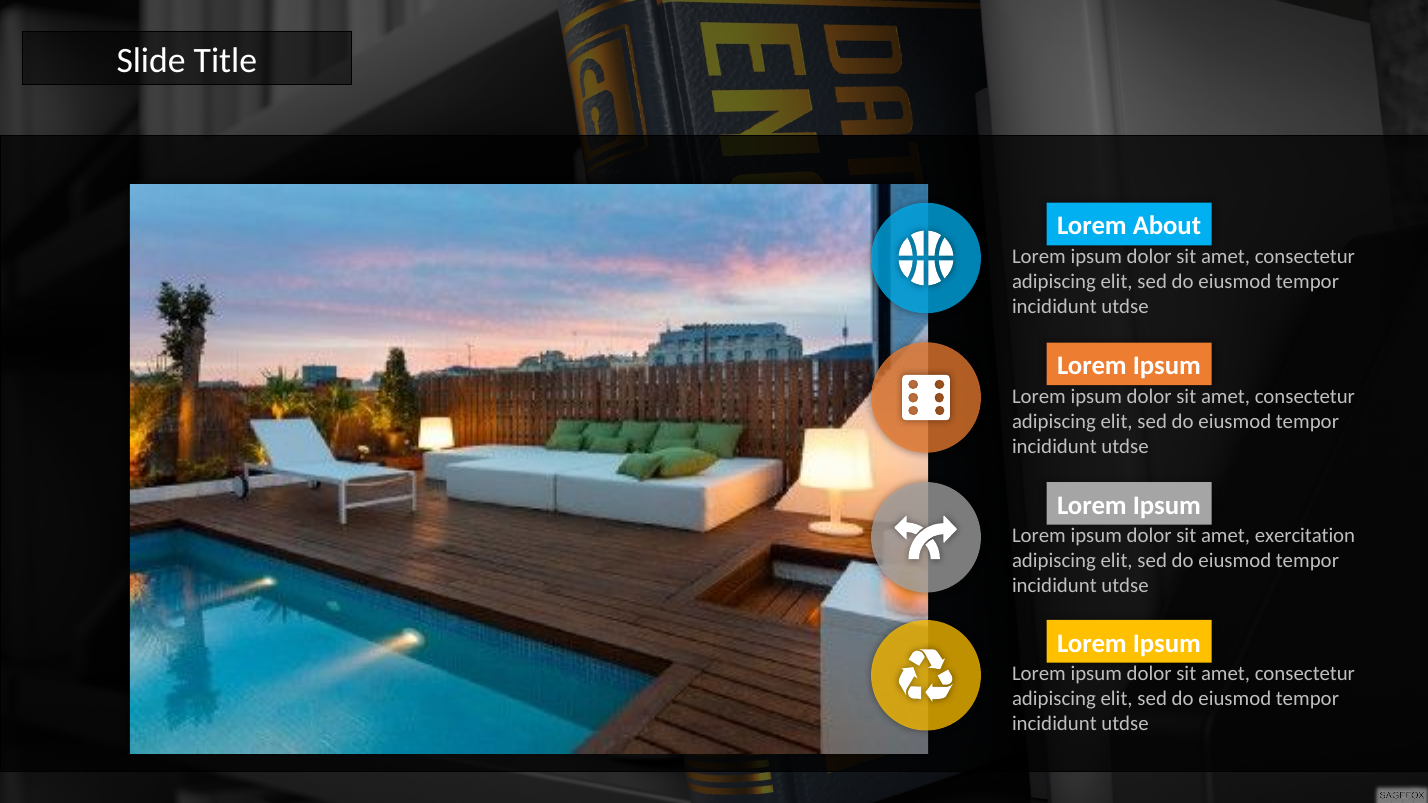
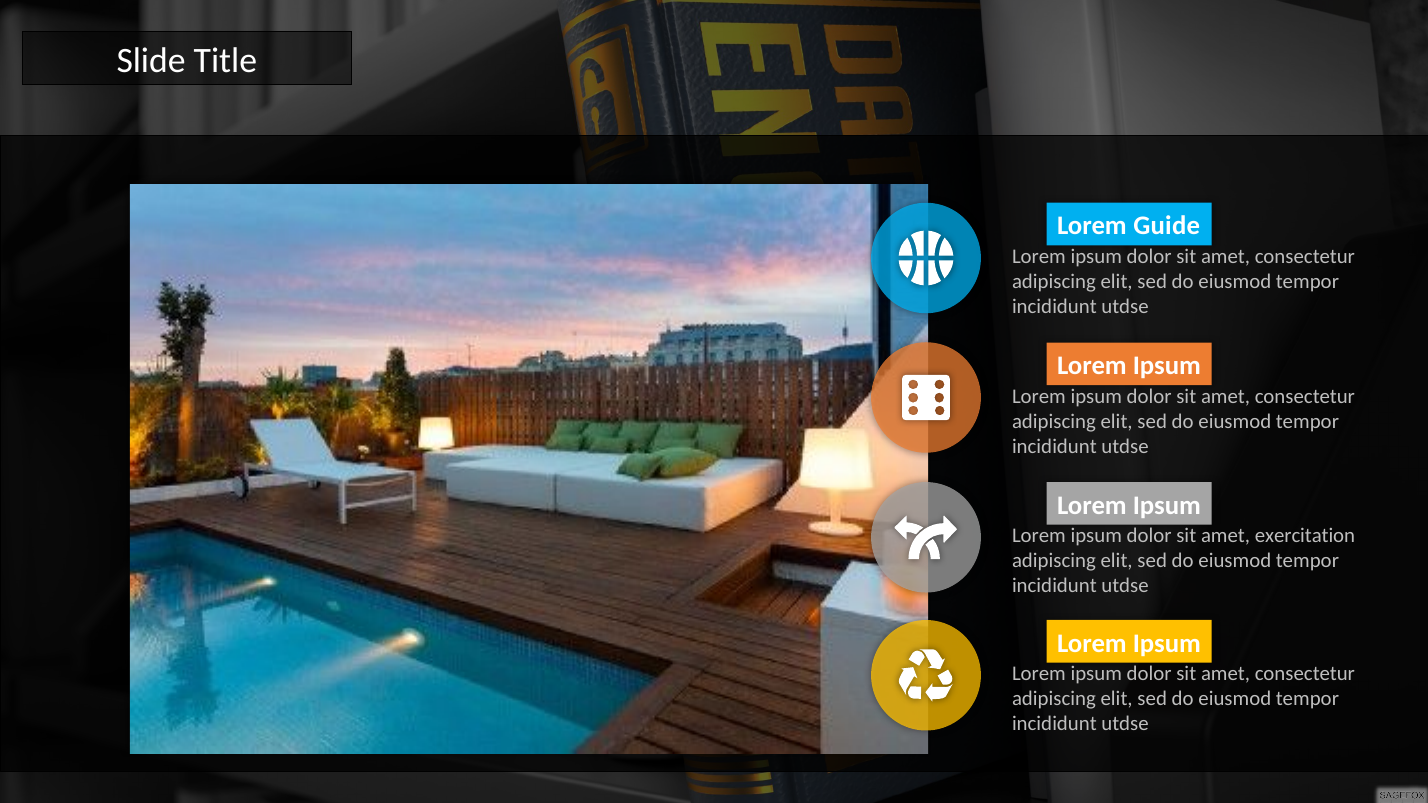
About: About -> Guide (1167, 226)
